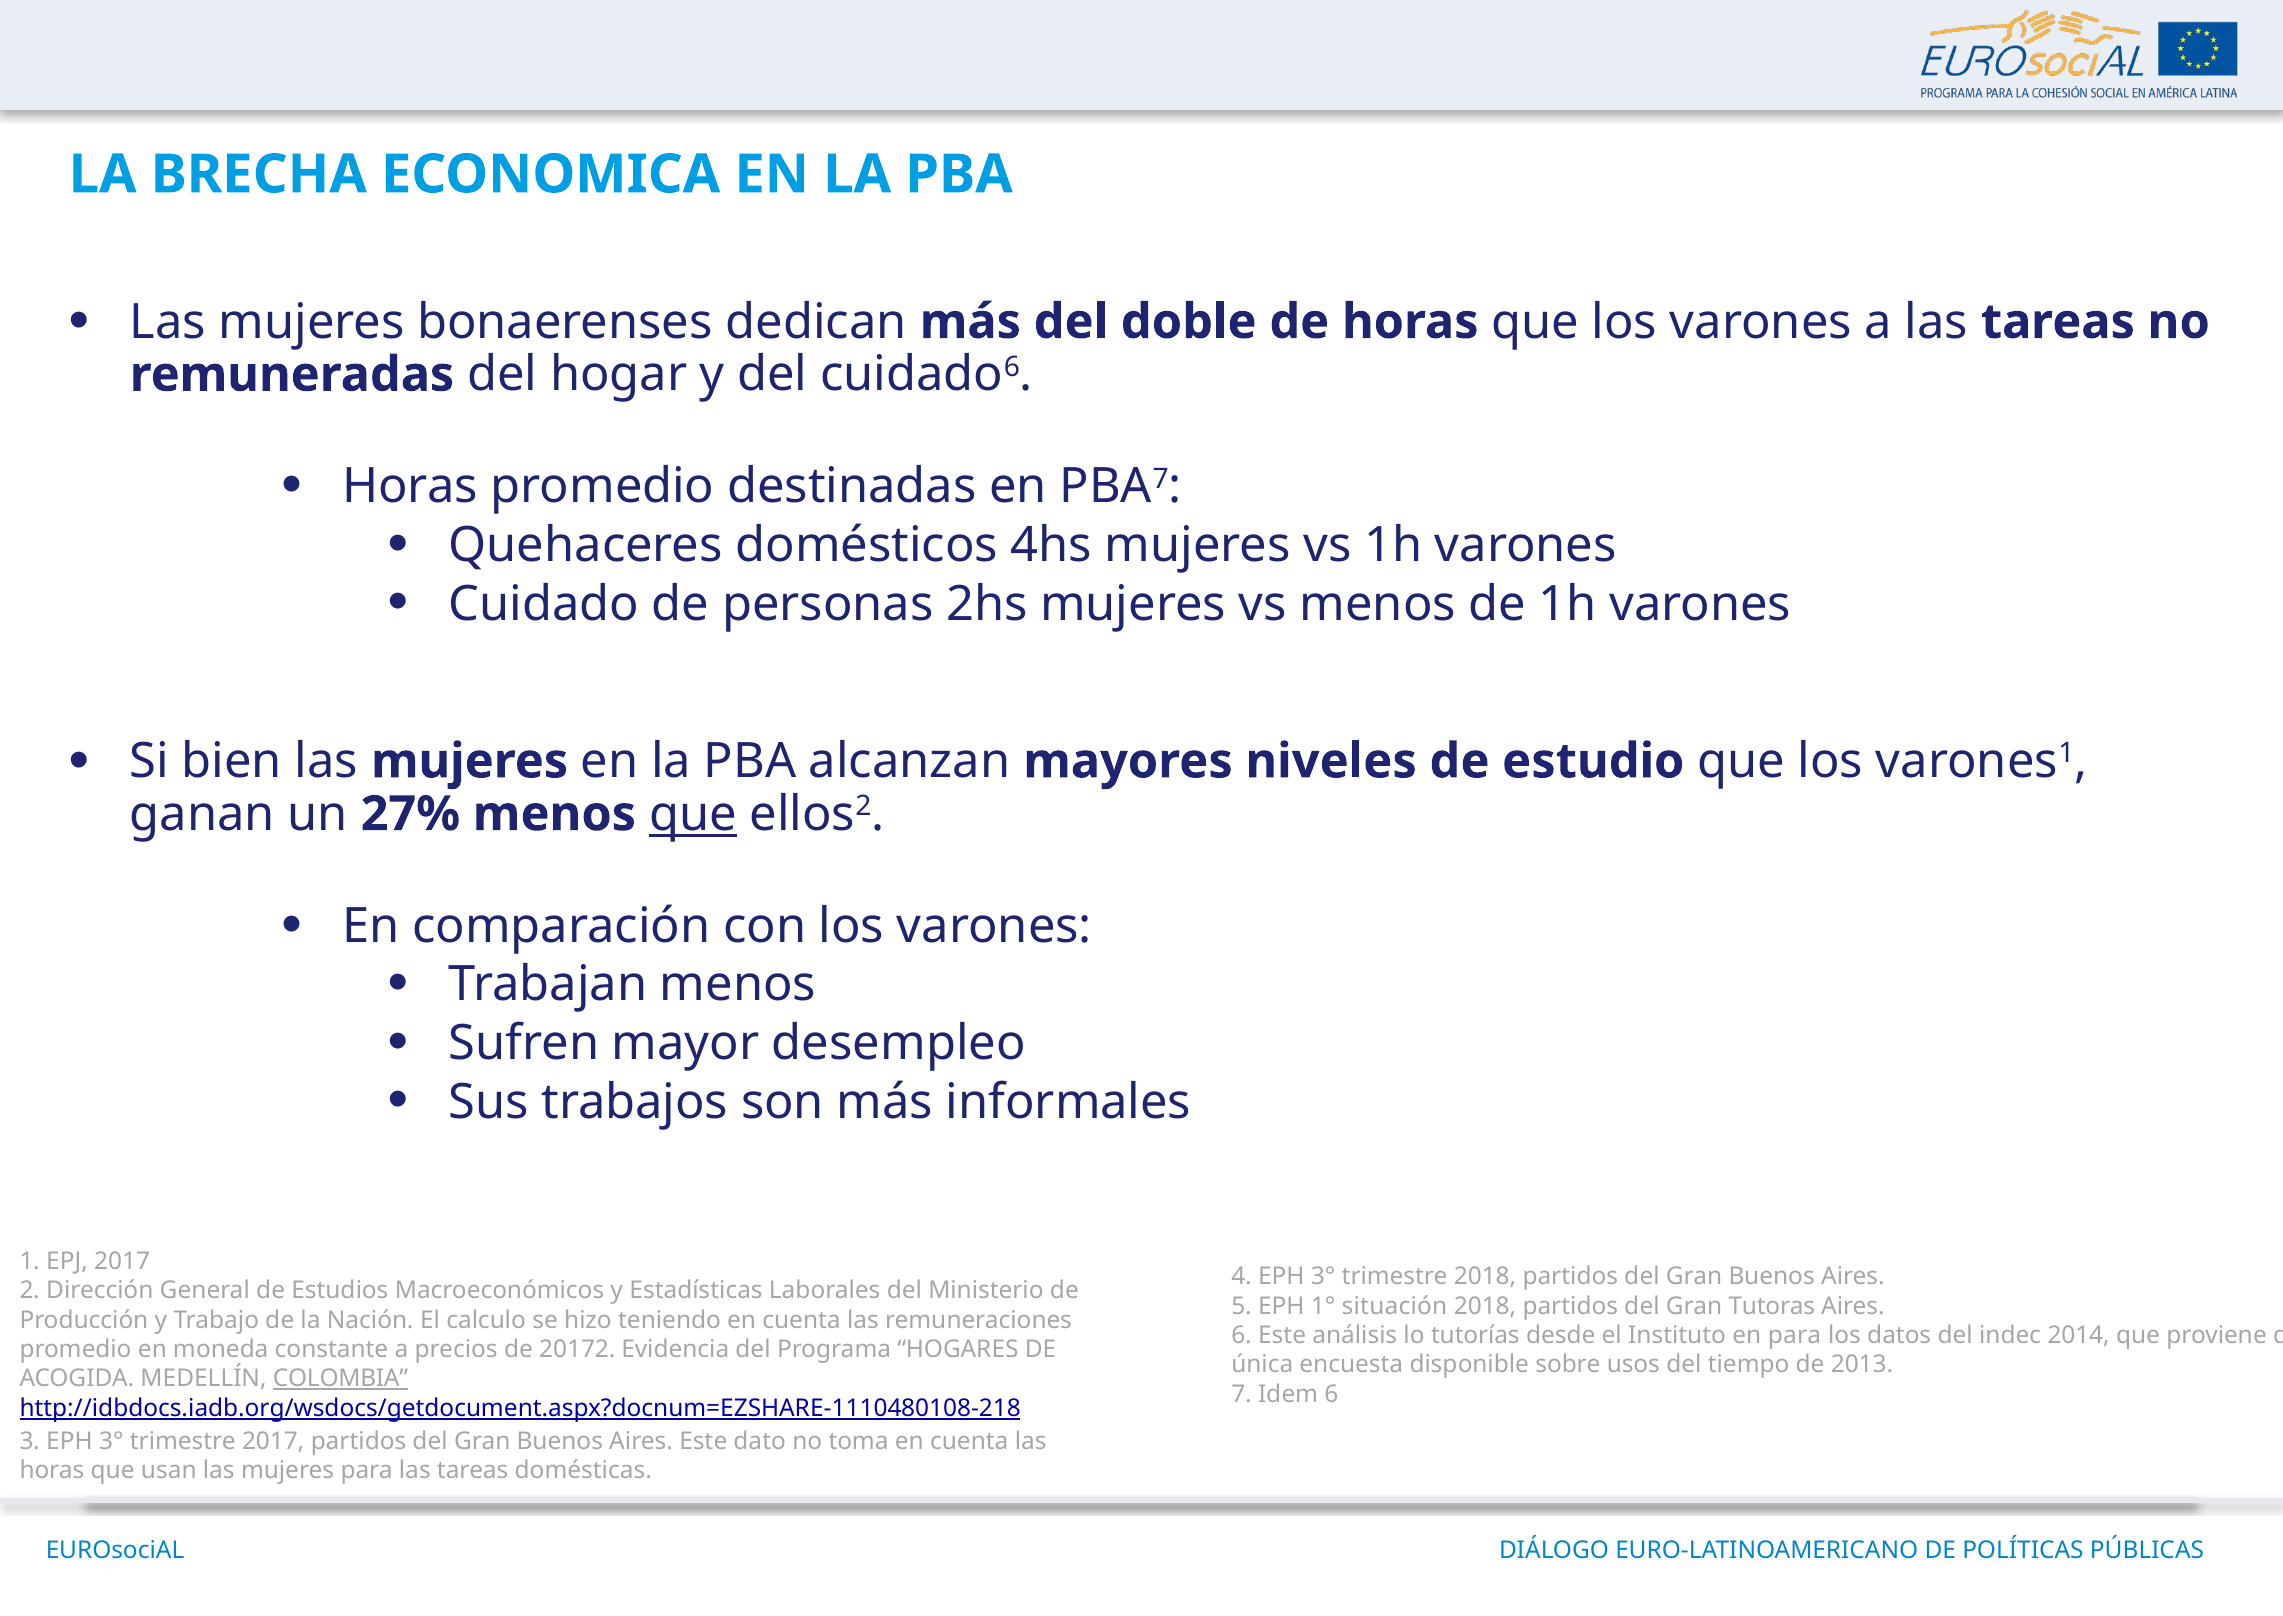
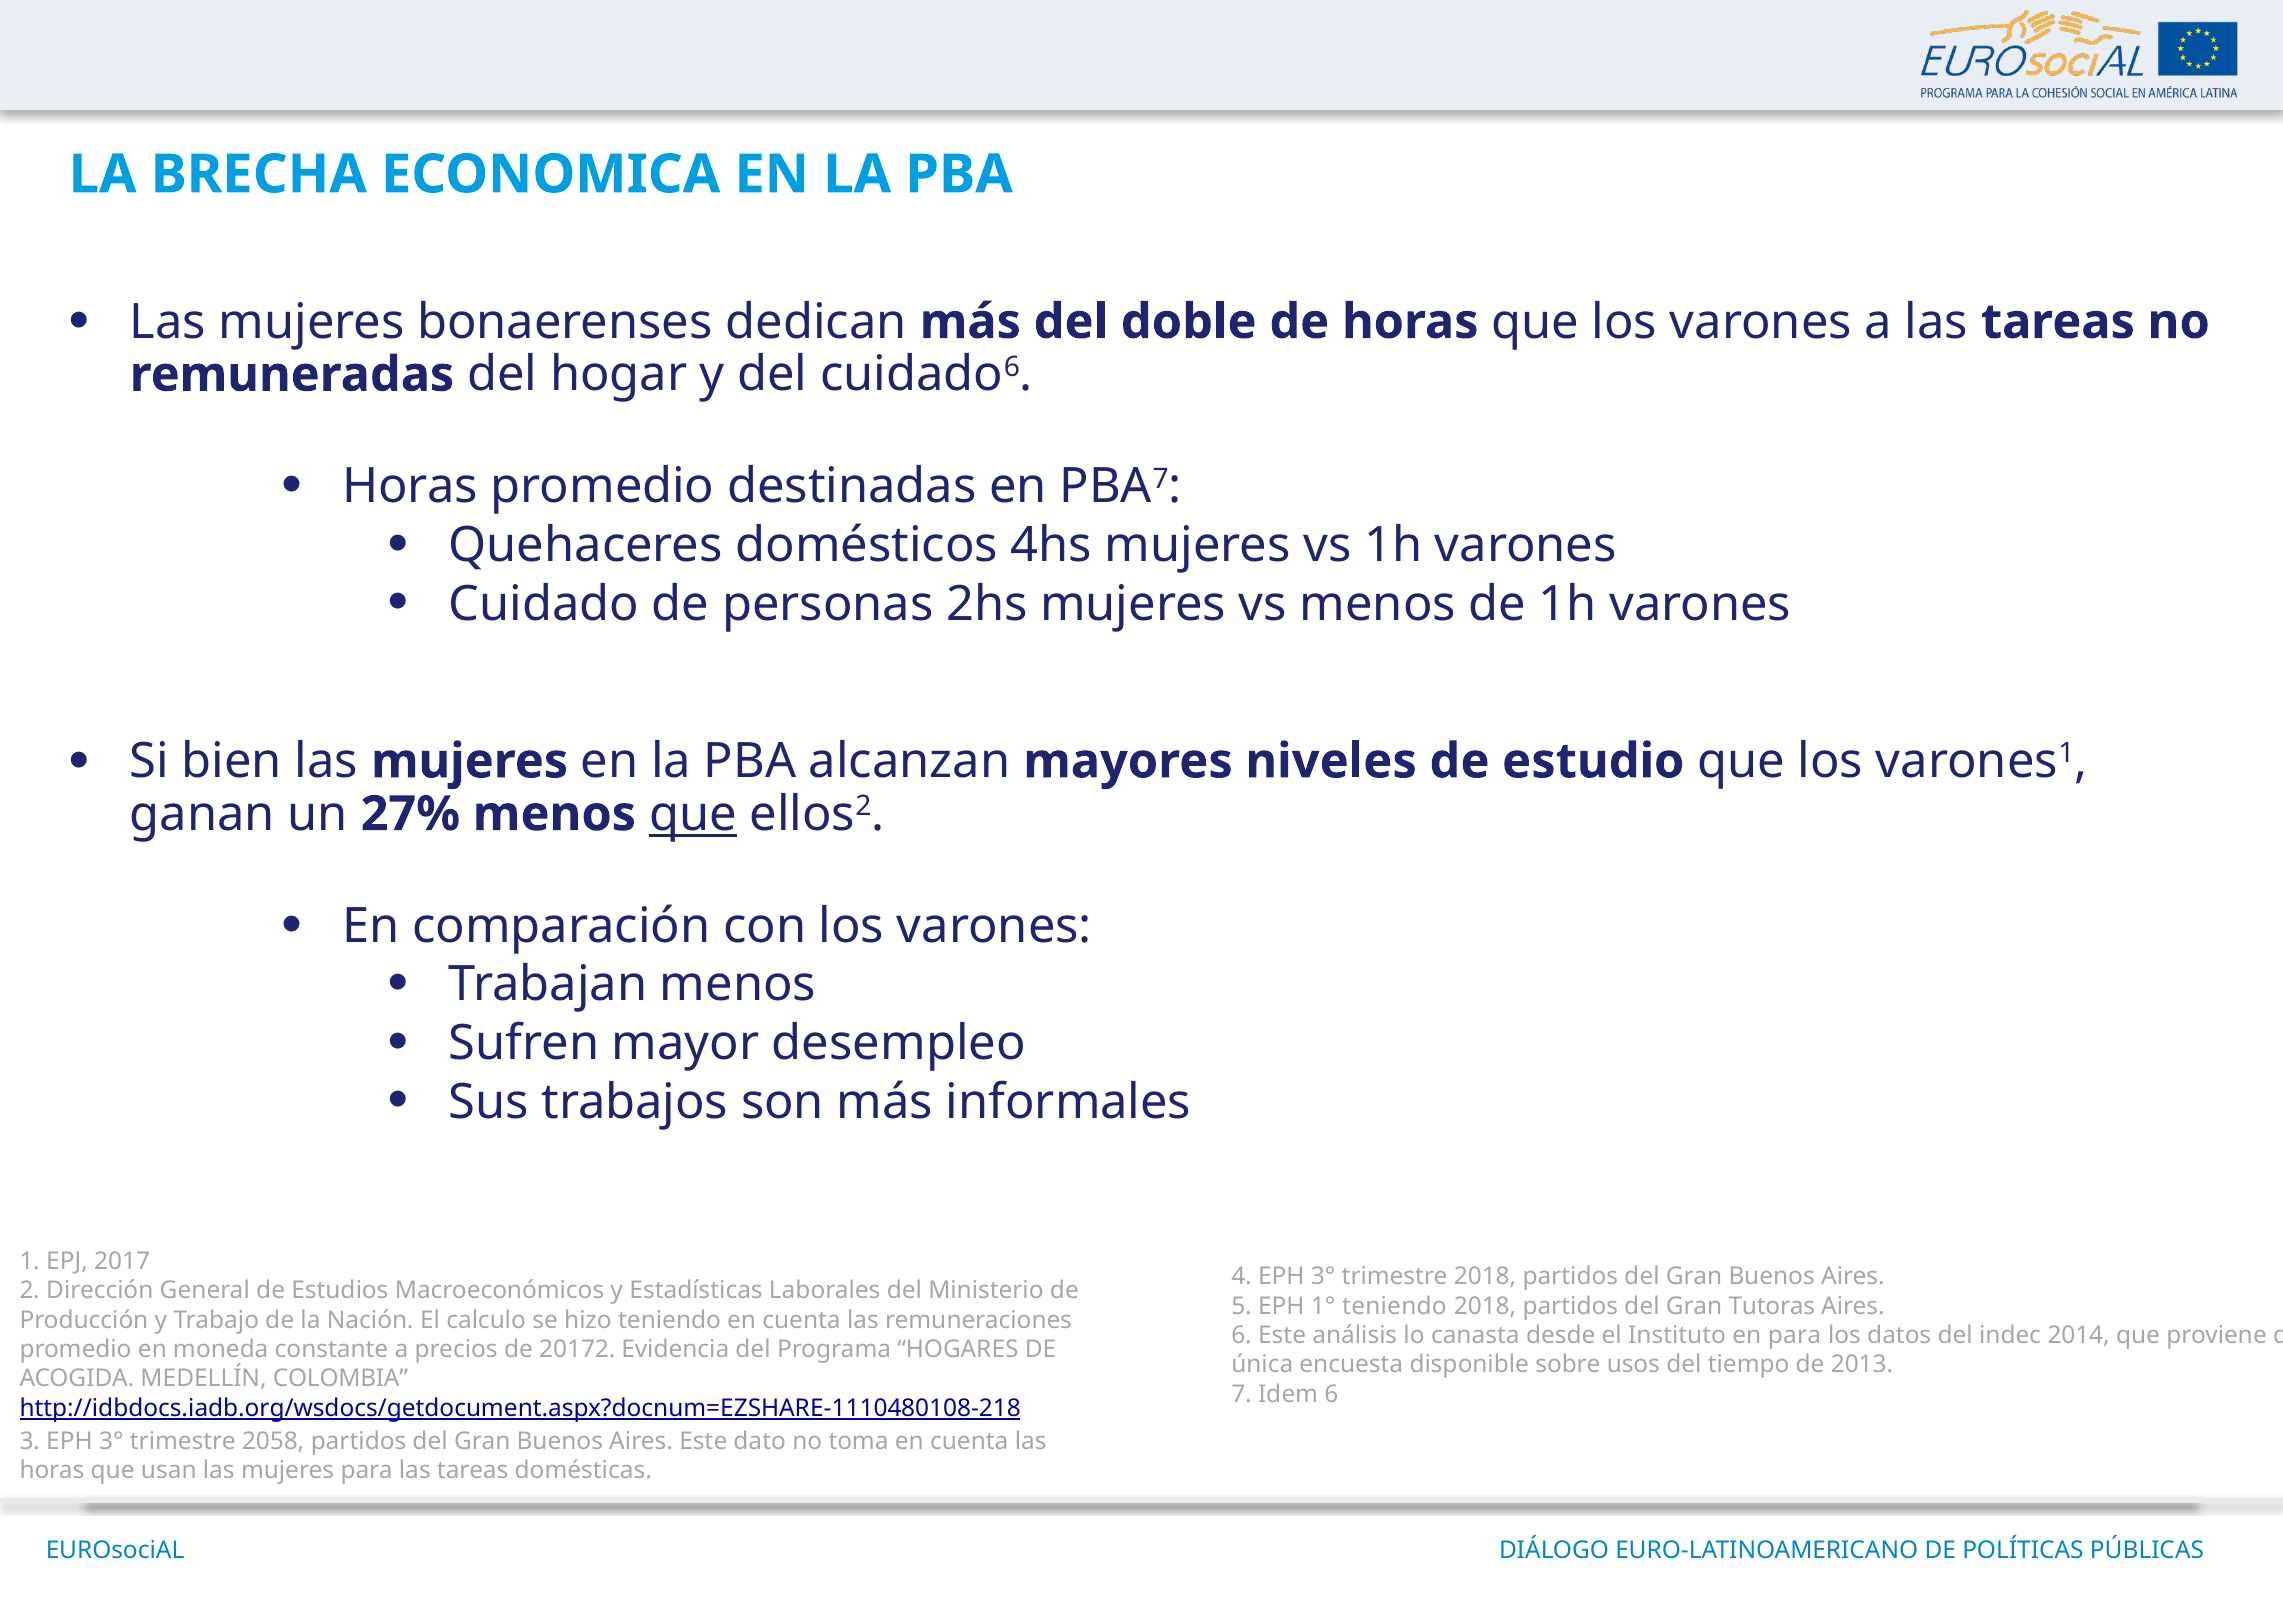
1° situación: situación -> teniendo (1394, 1306)
tutorías: tutorías -> canasta (1475, 1335)
COLOMBIA underline: present -> none (341, 1378)
trimestre 2017: 2017 -> 2058 (273, 1441)
